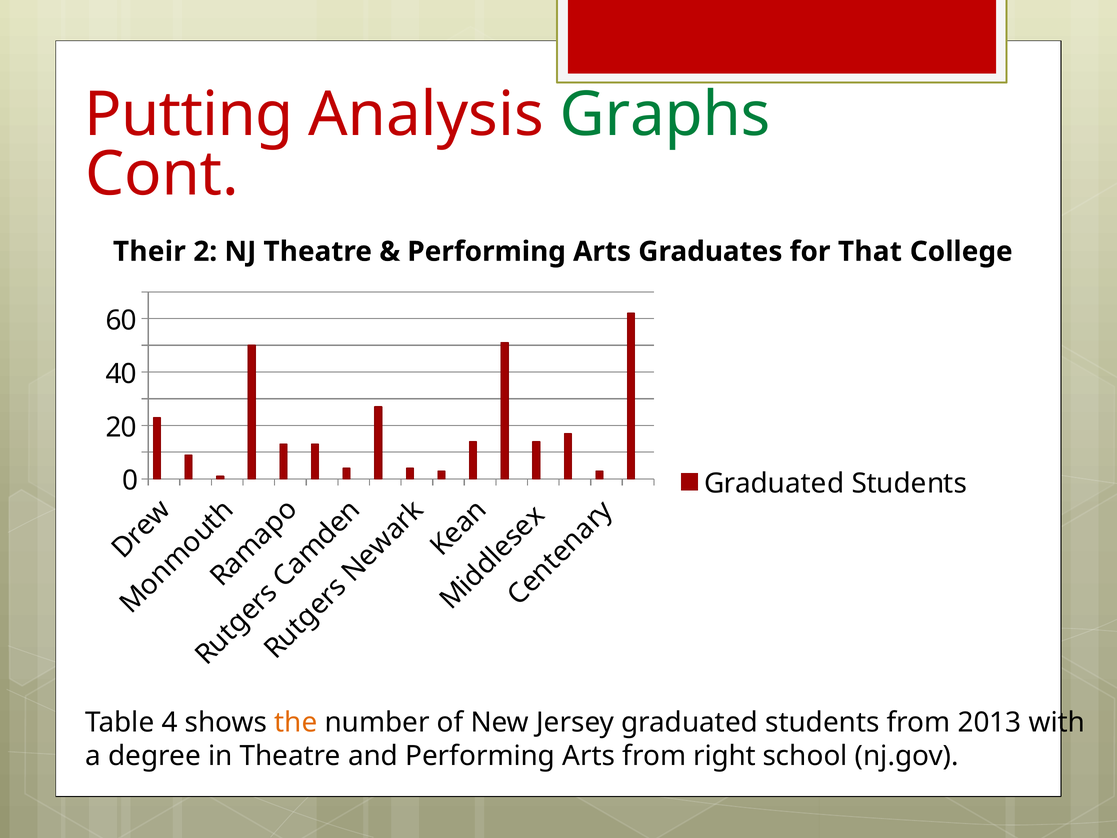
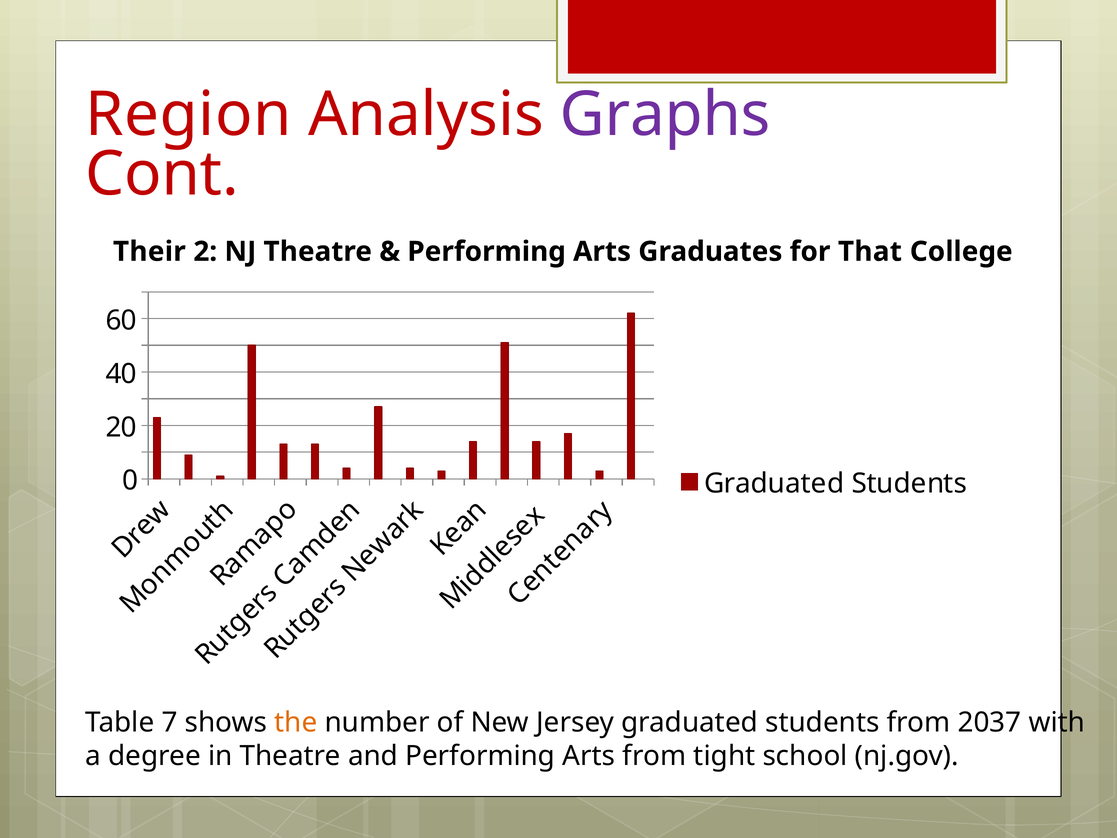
Putting: Putting -> Region (188, 115)
Graphs colour: green -> purple (665, 115)
4: 4 -> 7 (170, 722)
2013: 2013 -> 2037 (990, 722)
right: right -> tight (724, 756)
